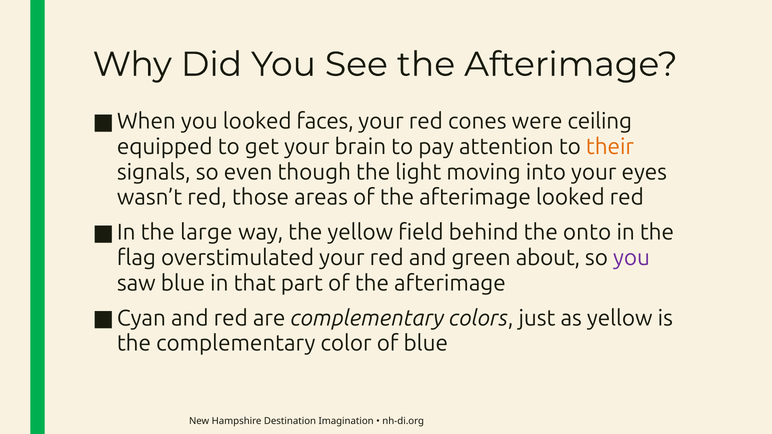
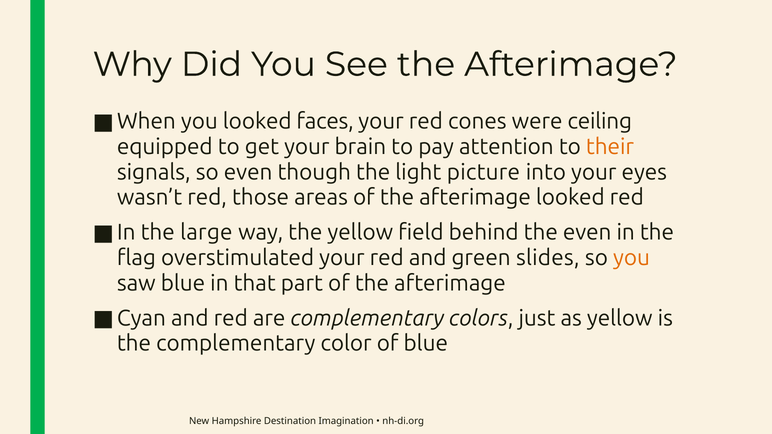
moving: moving -> picture (483, 172)
the onto: onto -> even (587, 233)
about: about -> slides (548, 258)
you colour: purple -> orange (631, 258)
